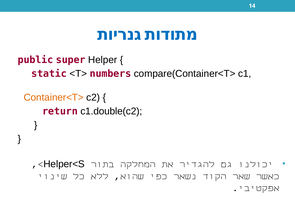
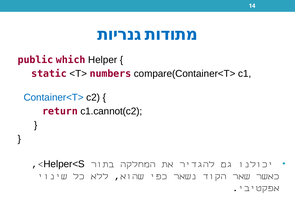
super: super -> which (71, 60)
Container<T> colour: orange -> blue (54, 97)
c1.double(c2: c1.double(c2 -> c1.cannot(c2 (111, 111)
